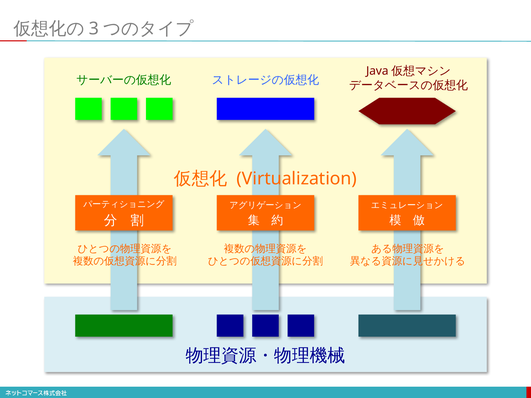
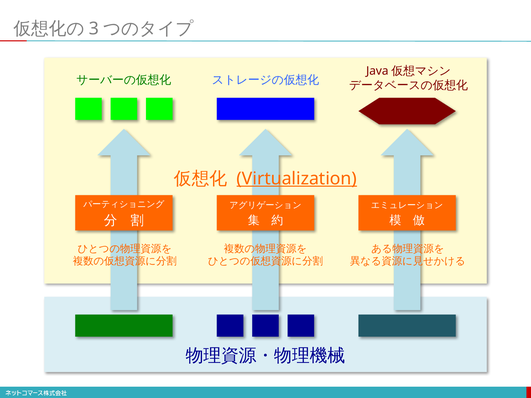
Virtualization underline: none -> present (297, 179)
